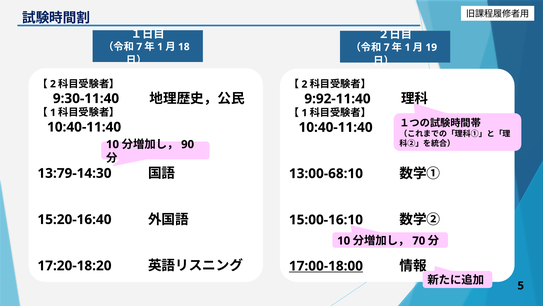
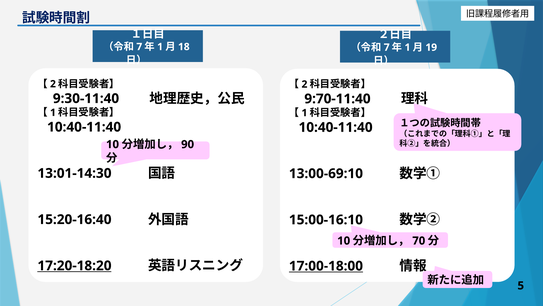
9:92-11:40: 9:92-11:40 -> 9:70-11:40 (337, 99)
13:79-14:30: 13:79-14:30 -> 13:01-14:30 (74, 173)
13:00-68:10: 13:00-68:10 -> 13:00-69:10 (326, 173)
17:20-18:20 underline: none -> present (74, 265)
